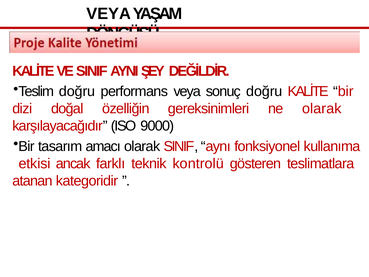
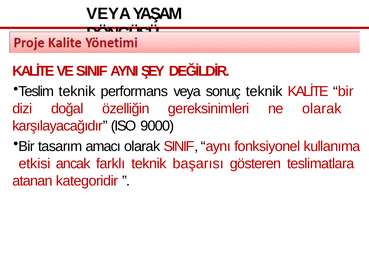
Teslim doğru: doğru -> teknik (77, 91)
sonuç doğru: doğru -> teknik (264, 91)
kontrolü: kontrolü -> başarısı (198, 163)
